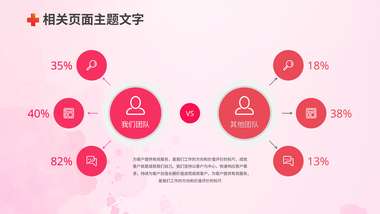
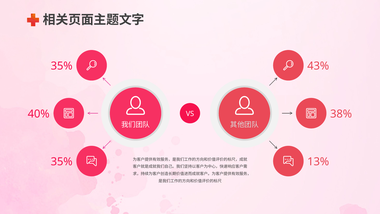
18%: 18% -> 43% (318, 66)
82%: 82% -> 35% (62, 162)
